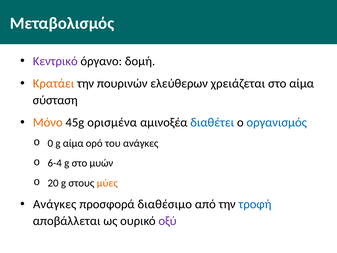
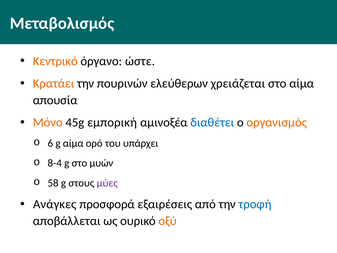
Κεντρικό colour: purple -> orange (55, 61)
δομή: δομή -> ώστε (140, 61)
σύσταση: σύσταση -> απουσία (55, 100)
ορισμένα: ορισμένα -> εμπορική (112, 122)
οργανισμός colour: blue -> orange (277, 122)
0: 0 -> 6 (50, 143)
του ανάγκες: ανάγκες -> υπάρχει (141, 143)
6-4: 6-4 -> 8-4 (55, 163)
20: 20 -> 58 (53, 183)
μύες colour: orange -> purple (107, 183)
διαθέσιμο: διαθέσιμο -> εξαιρέσεις (165, 204)
οξύ colour: purple -> orange (168, 221)
